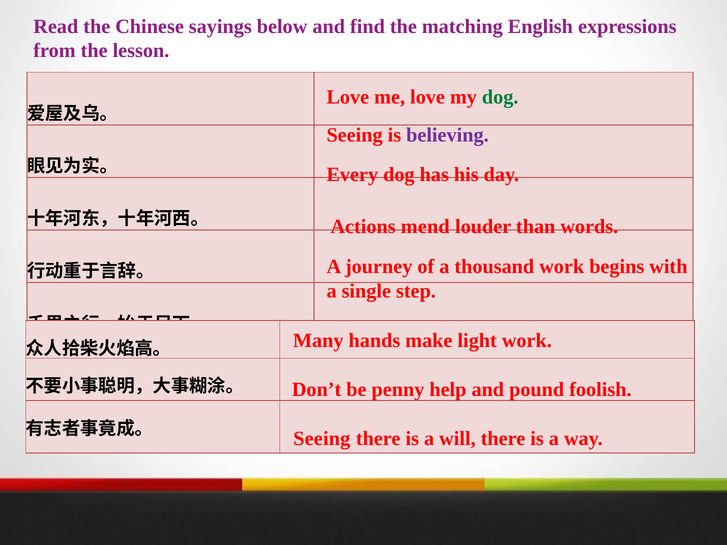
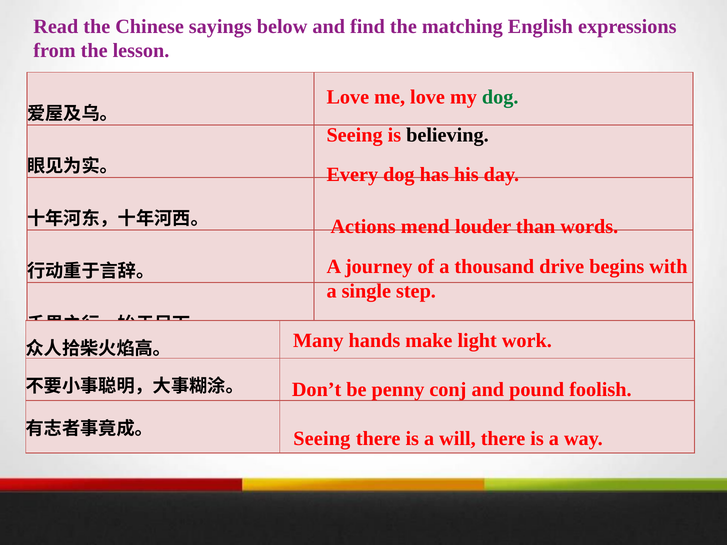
believing colour: purple -> black (447, 135)
thousand work: work -> drive (562, 267)
help: help -> conj (448, 390)
